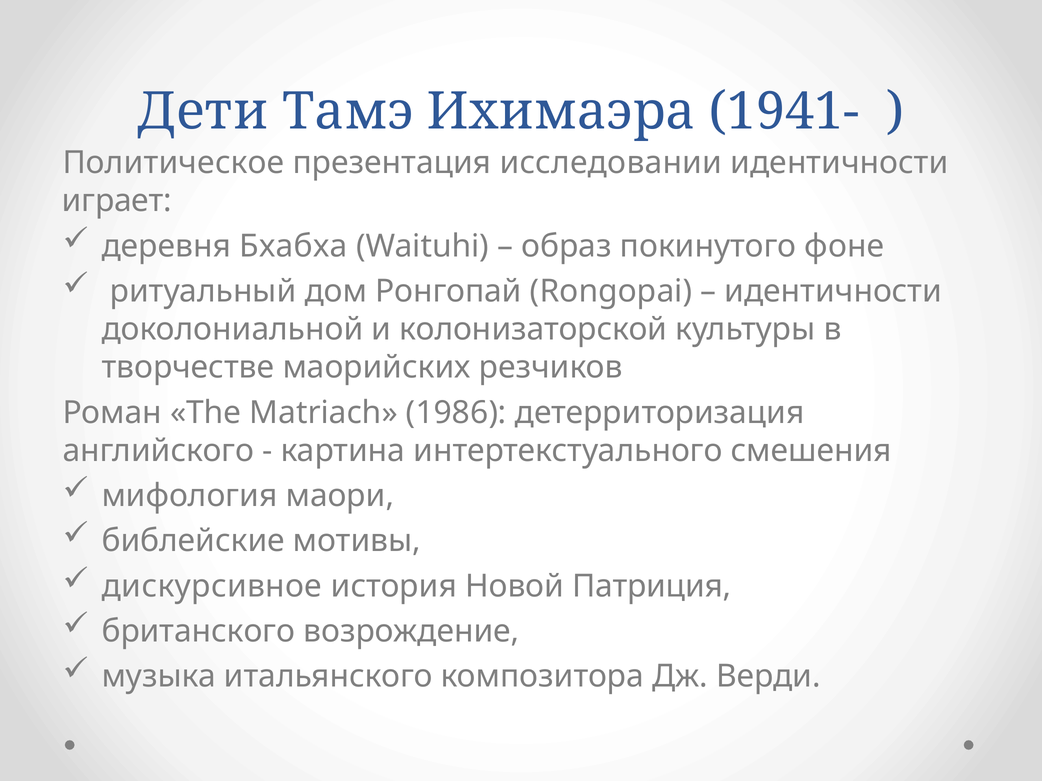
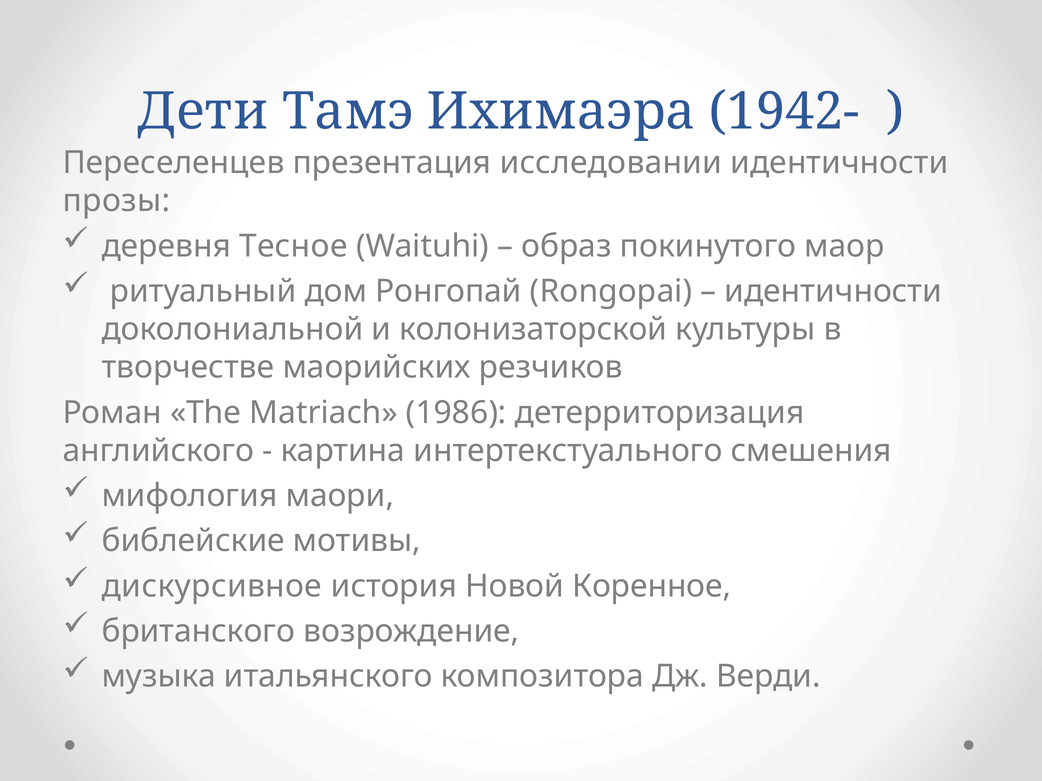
1941-: 1941- -> 1942- (784, 112)
Политическое: Политическое -> Переселенцев (174, 163)
играет: играет -> прозы (117, 201)
Бхабха: Бхабха -> Тесное (293, 246)
фоне: фоне -> маор (845, 246)
Патриция: Патриция -> Коренное (652, 586)
